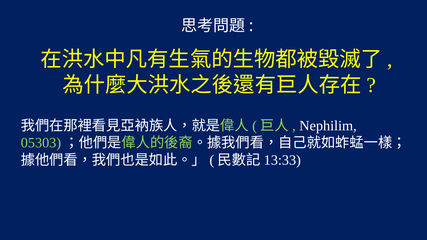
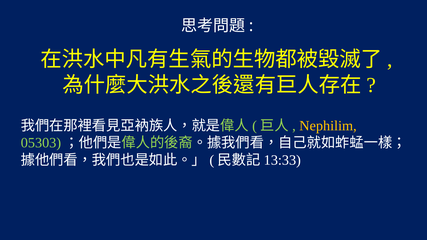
Nephilim colour: white -> yellow (328, 126)
